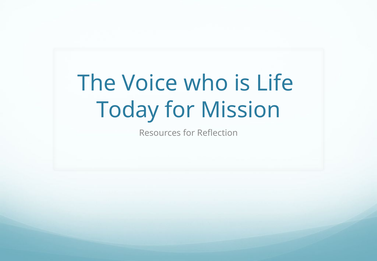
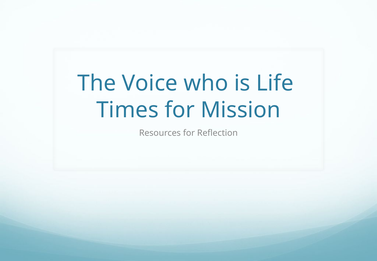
Today: Today -> Times (128, 110)
